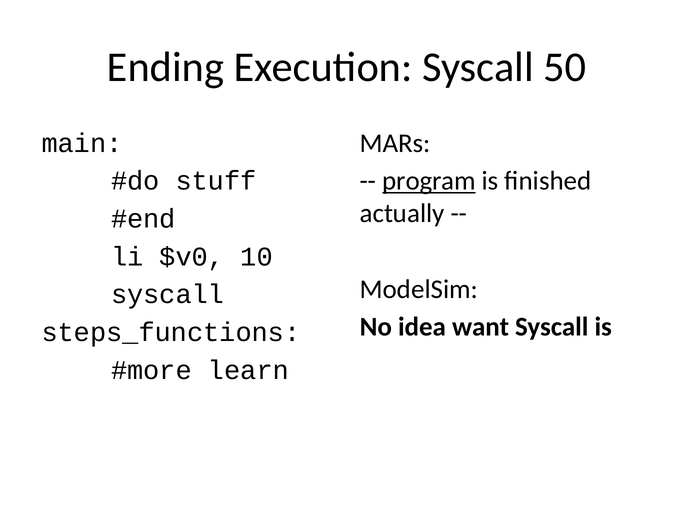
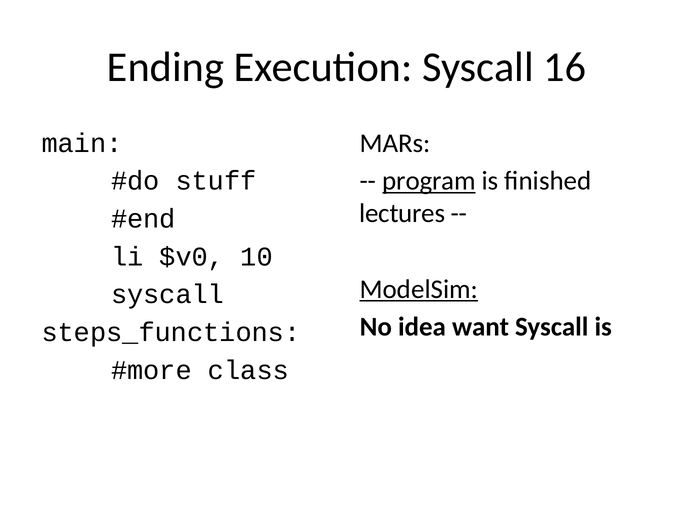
50: 50 -> 16 (565, 67)
actually: actually -> lectures (402, 213)
ModelSim underline: none -> present (419, 289)
learn: learn -> class (248, 370)
